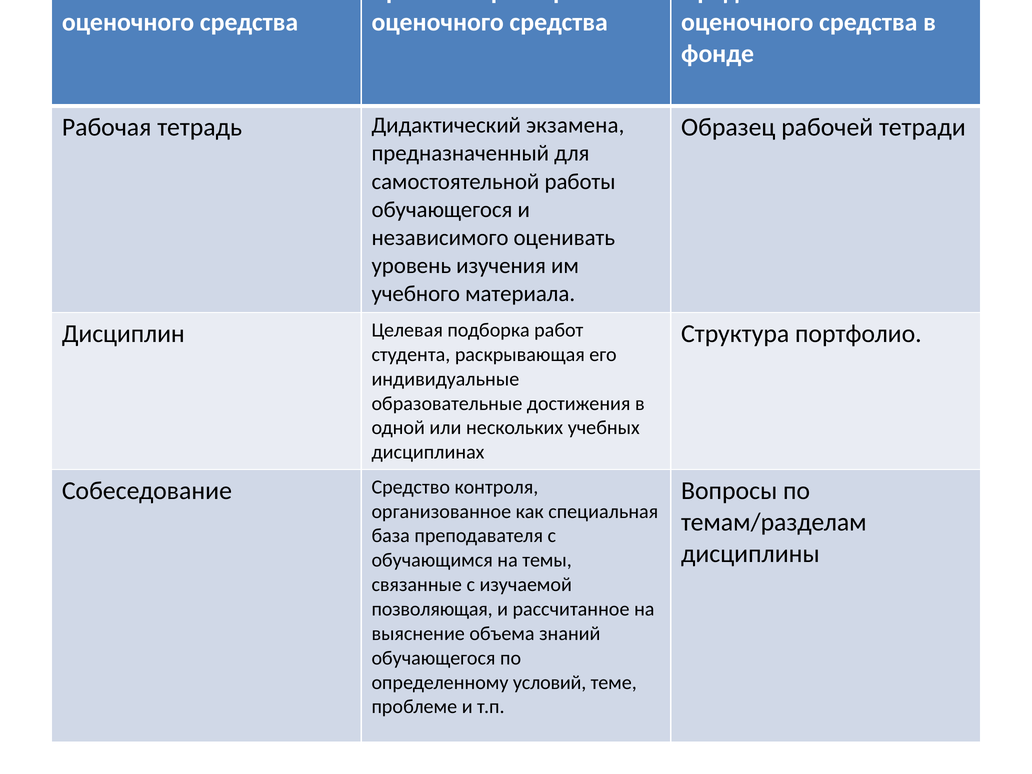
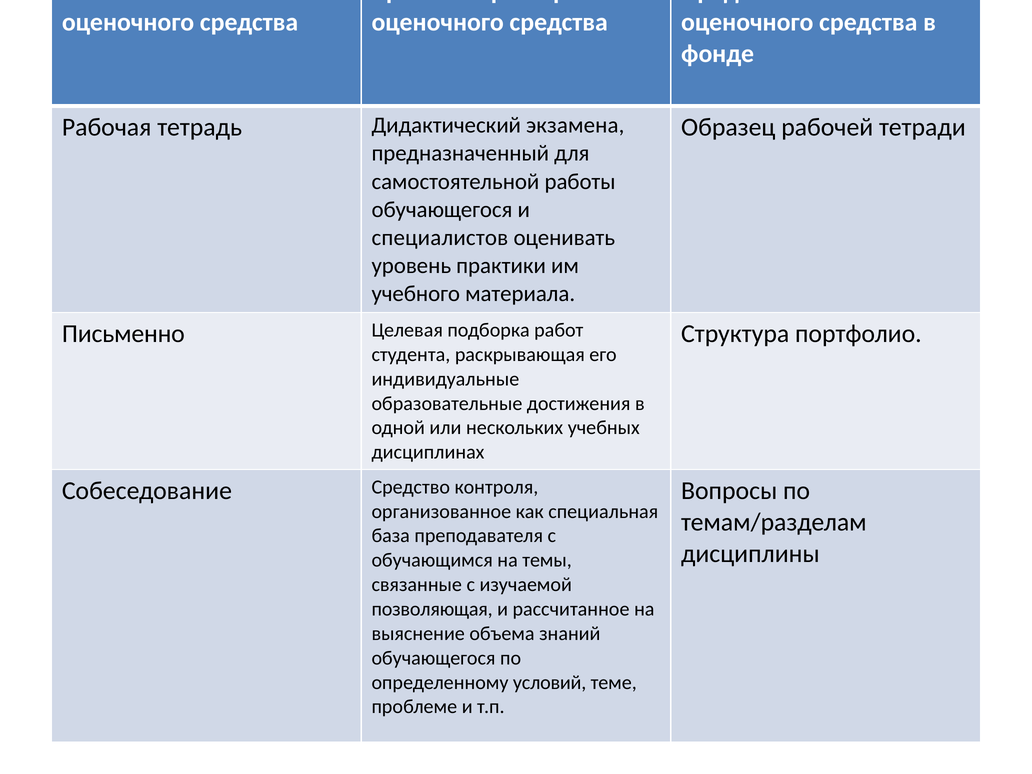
независимого: независимого -> специалистов (440, 238)
изучения: изучения -> практики (501, 266)
Дисциплин: Дисциплин -> Письменно (123, 334)
